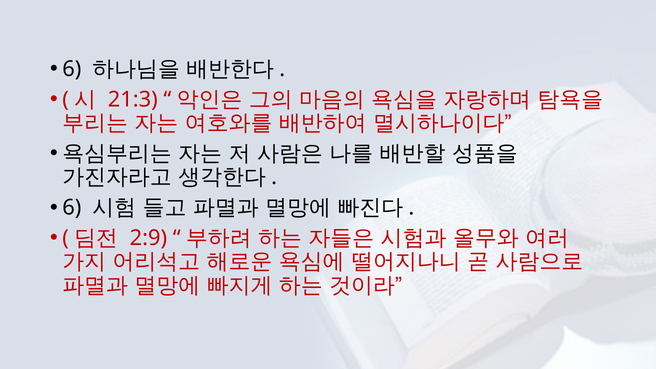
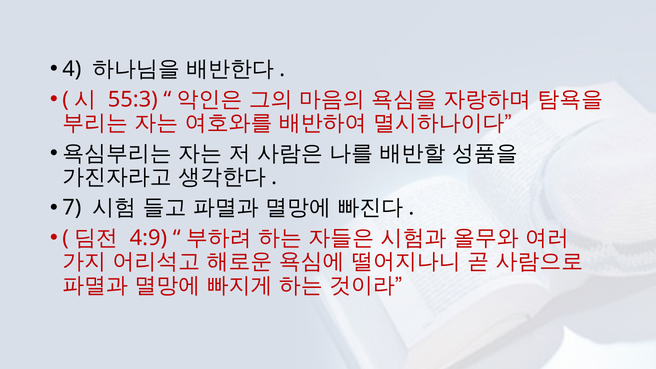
6: 6 -> 4 (72, 69)
21:3: 21:3 -> 55:3 (133, 99)
6: 6 -> 7 (72, 208)
2:9: 2:9 -> 4:9 (148, 238)
